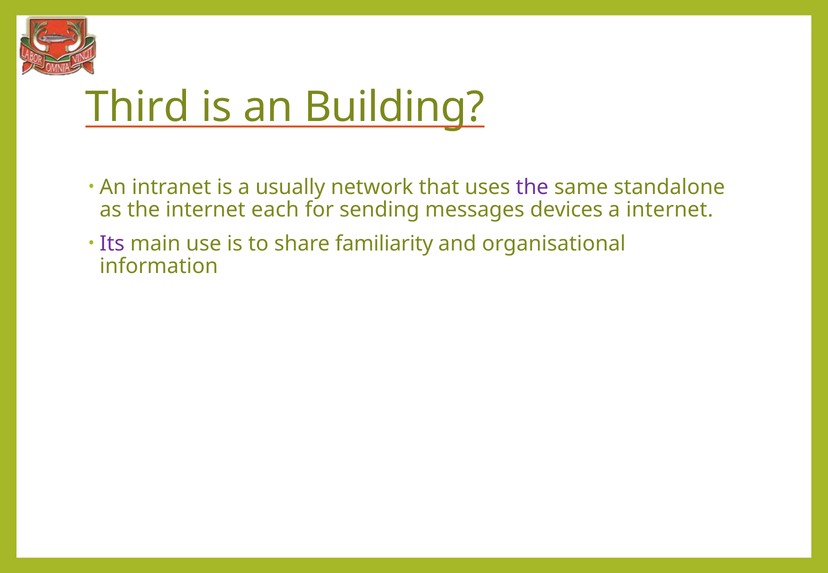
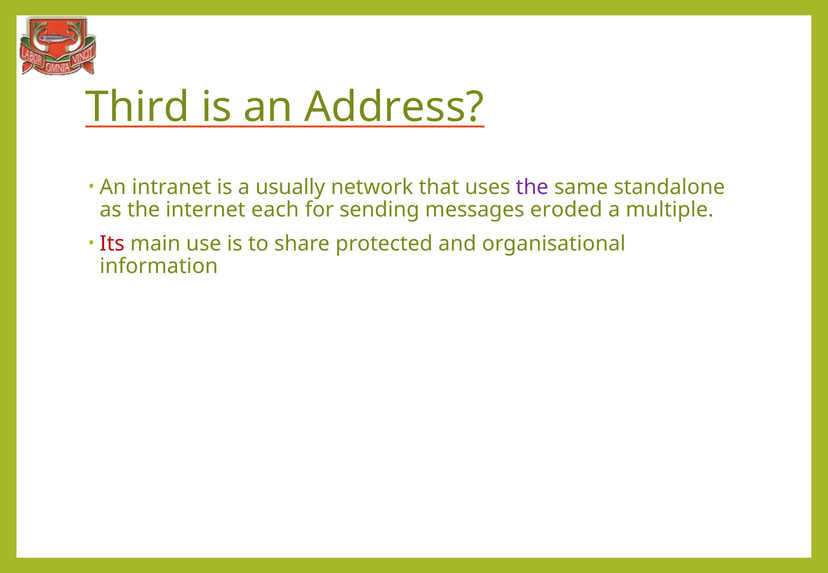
Building: Building -> Address (394, 107)
devices: devices -> eroded (566, 210)
a internet: internet -> multiple (670, 210)
Its colour: purple -> red (112, 244)
familiarity: familiarity -> protected (384, 244)
